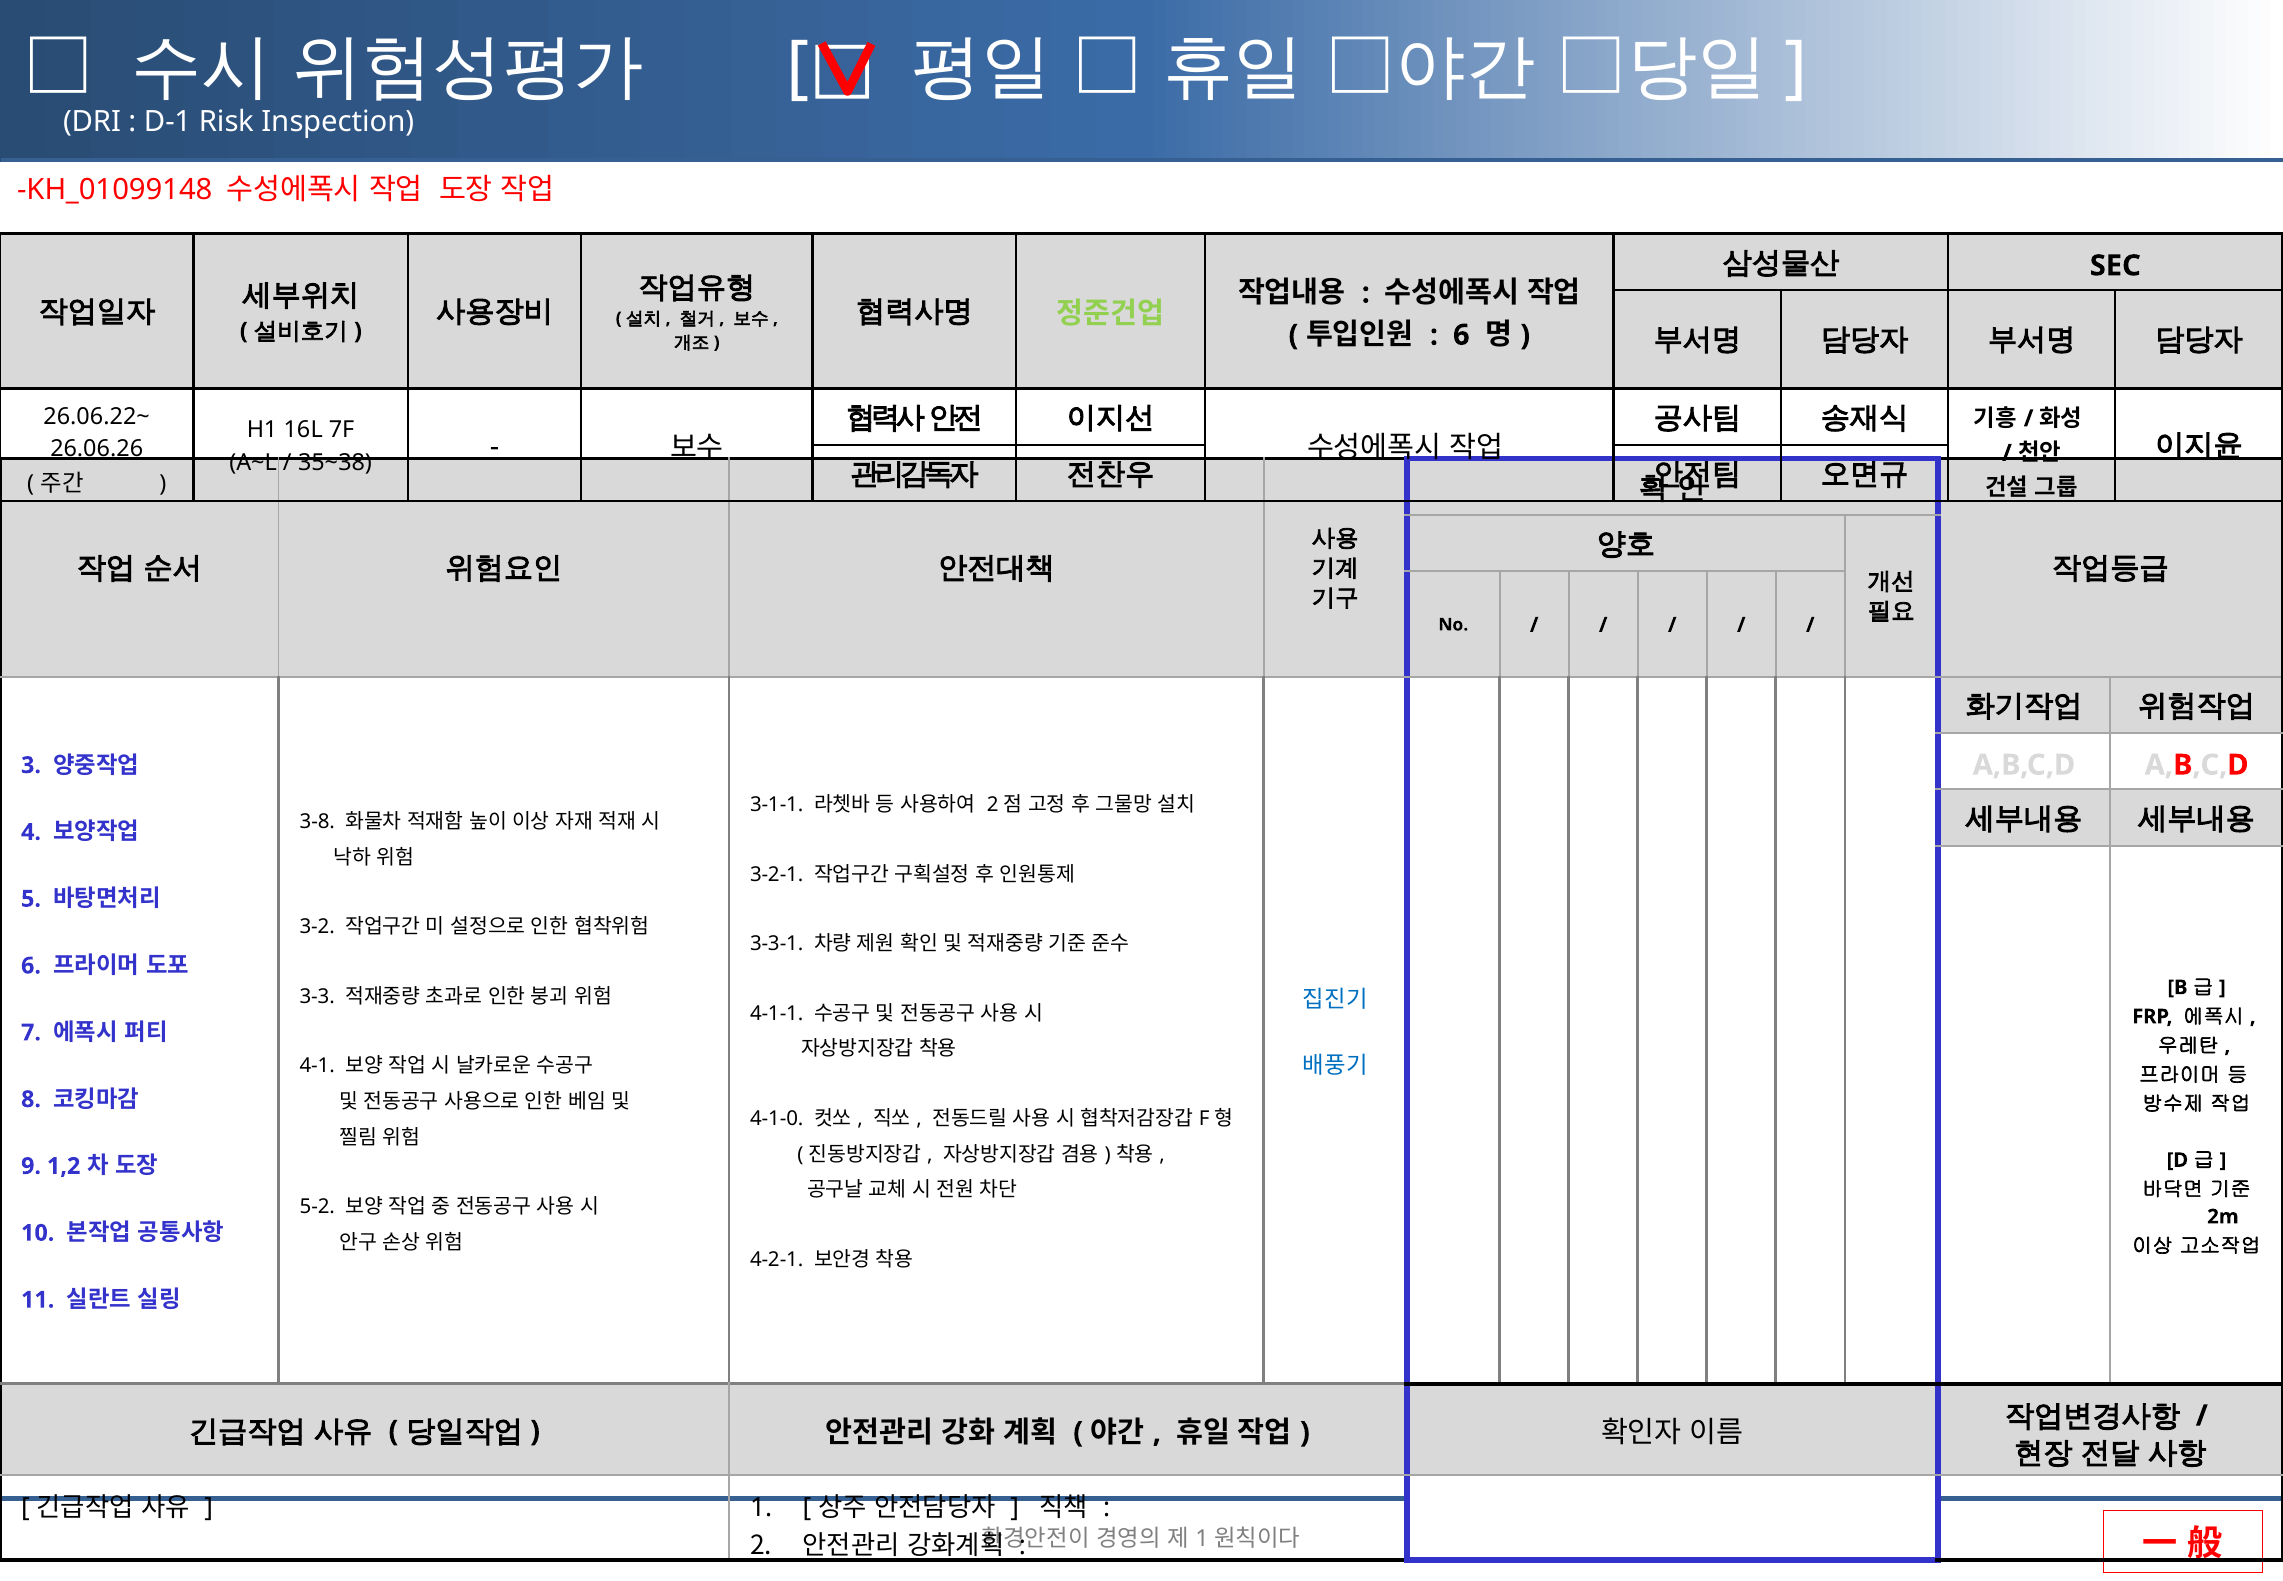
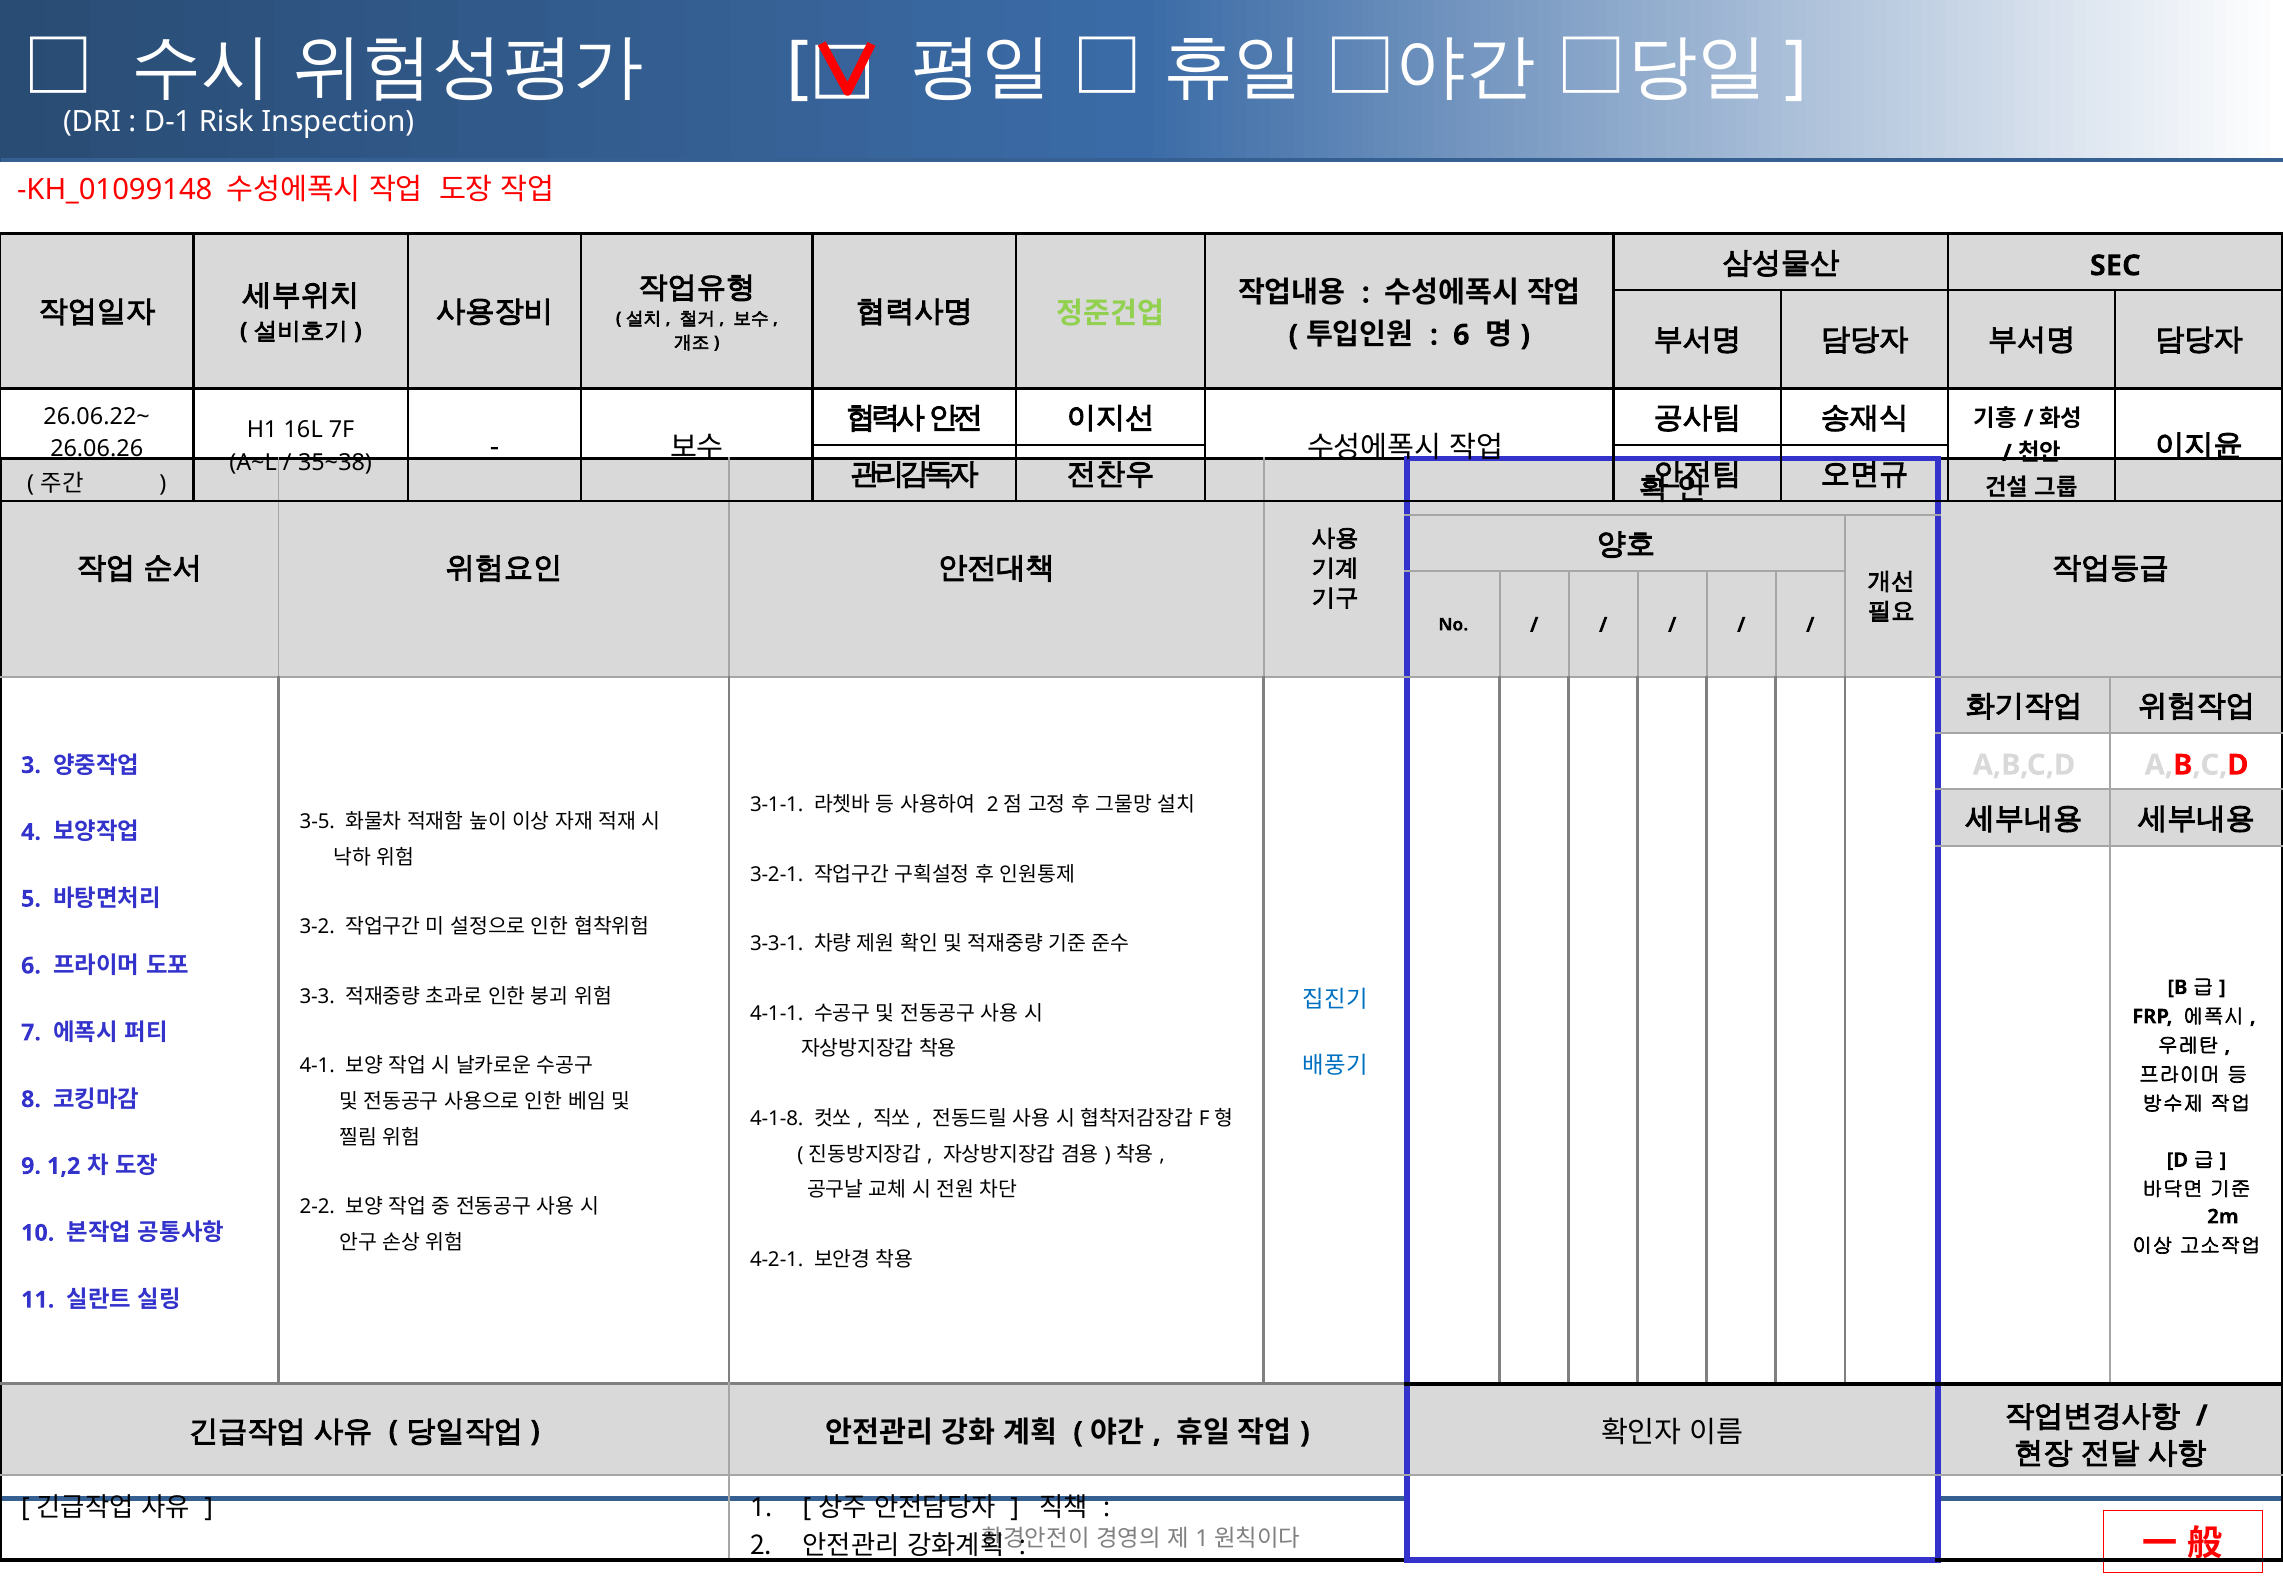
3-8: 3-8 -> 3-5 (317, 821)
4-1-0: 4-1-0 -> 4-1-8 (777, 1118)
5-2: 5-2 -> 2-2 (317, 1207)
